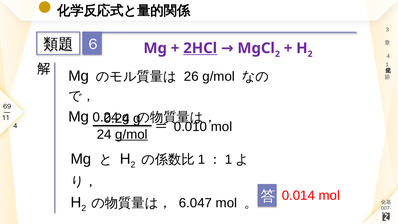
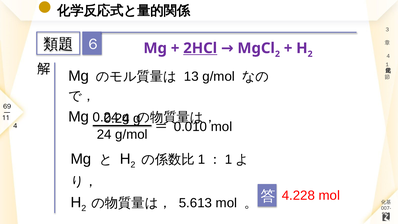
26: 26 -> 13 (191, 76)
g/mol underline: present -> none (131, 134)
6.047: 6.047 -> 5.613 (195, 203)
0.014: 0.014 -> 4.228 (298, 195)
